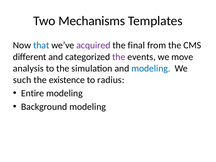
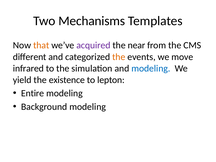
that colour: blue -> orange (41, 45)
final: final -> near (136, 45)
the colour: purple -> orange (119, 57)
analysis: analysis -> infrared (28, 68)
such: such -> yield (22, 80)
radius: radius -> lepton (111, 80)
